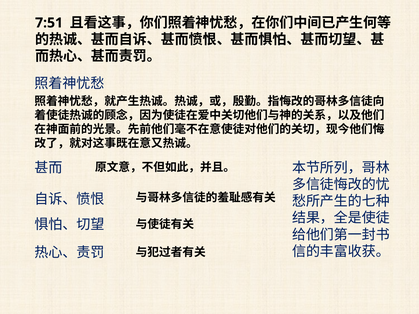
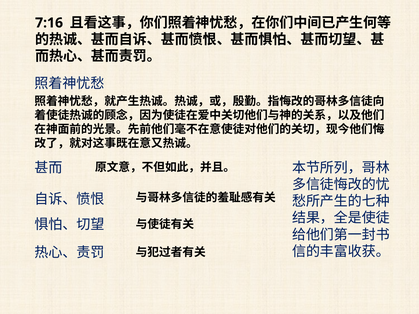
7:51: 7:51 -> 7:16 (49, 23)
